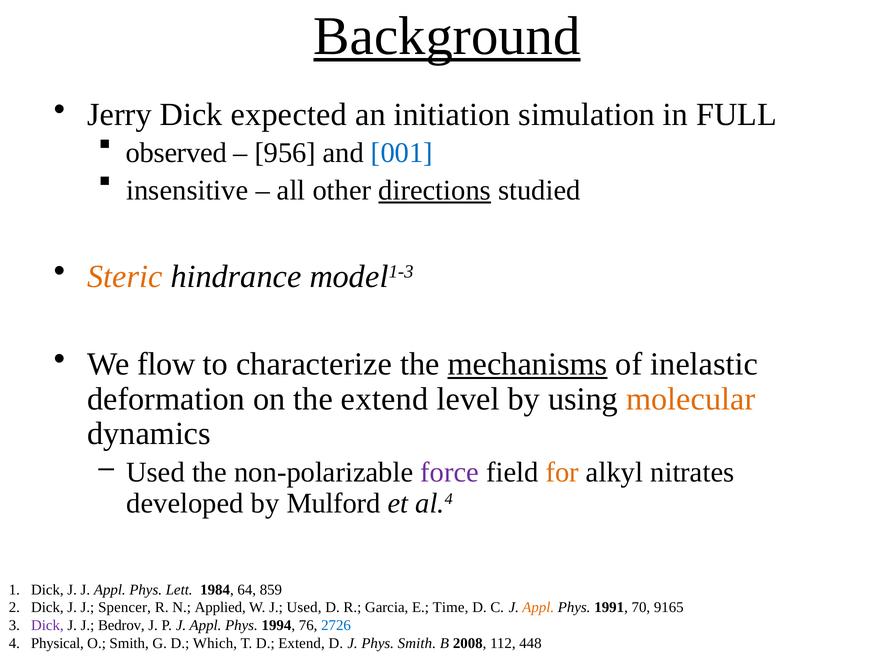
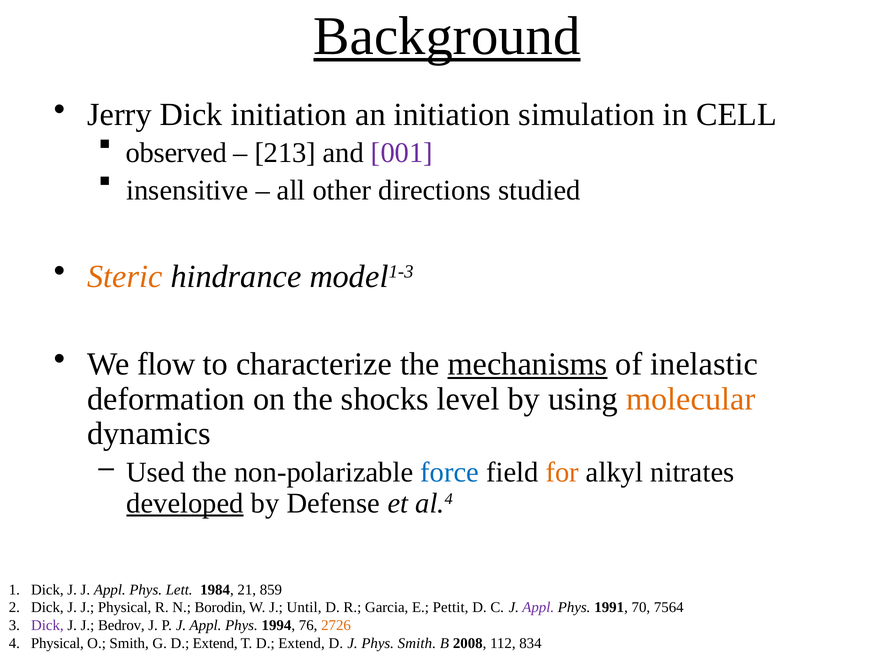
Dick expected: expected -> initiation (289, 115)
FULL: FULL -> CELL (736, 115)
956: 956 -> 213 (285, 153)
001 colour: blue -> purple (402, 153)
directions underline: present -> none (435, 190)
the extend: extend -> shocks (385, 399)
force colour: purple -> blue (450, 473)
developed underline: none -> present (185, 504)
Mulford: Mulford -> Defense (333, 504)
64: 64 -> 21 (247, 590)
J Spencer: Spencer -> Physical (125, 608)
Applied: Applied -> Borodin (220, 608)
J Used: Used -> Until (304, 608)
Time: Time -> Pettit (451, 608)
Appl colour: orange -> purple (538, 608)
9165: 9165 -> 7564 (669, 608)
2726 colour: blue -> orange (336, 626)
G D Which: Which -> Extend (215, 644)
448: 448 -> 834 (530, 644)
